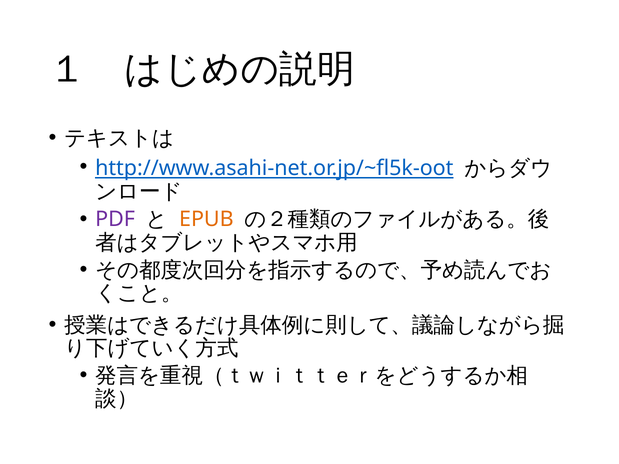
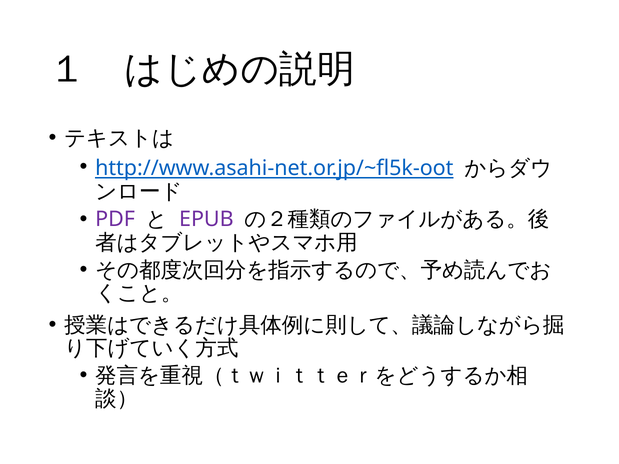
EPUB colour: orange -> purple (206, 219)
